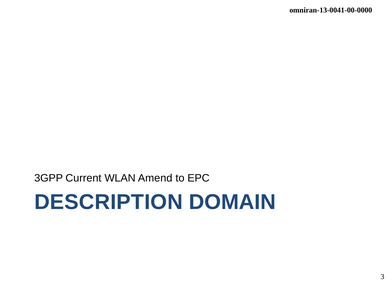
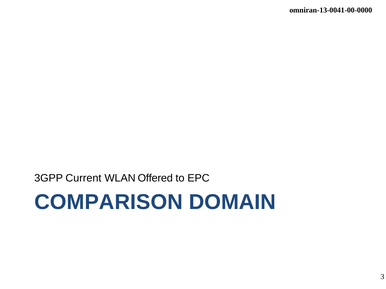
Amend: Amend -> Offered (155, 178)
DESCRIPTION: DESCRIPTION -> COMPARISON (109, 202)
